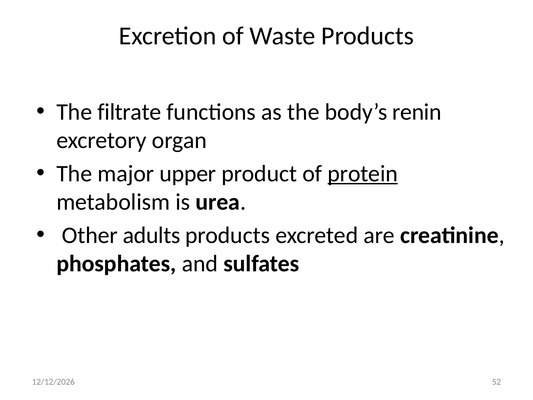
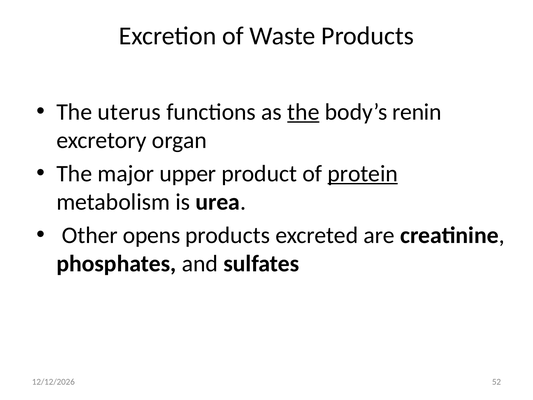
filtrate: filtrate -> uterus (129, 112)
the underline: none -> present (303, 112)
adults: adults -> opens (152, 235)
